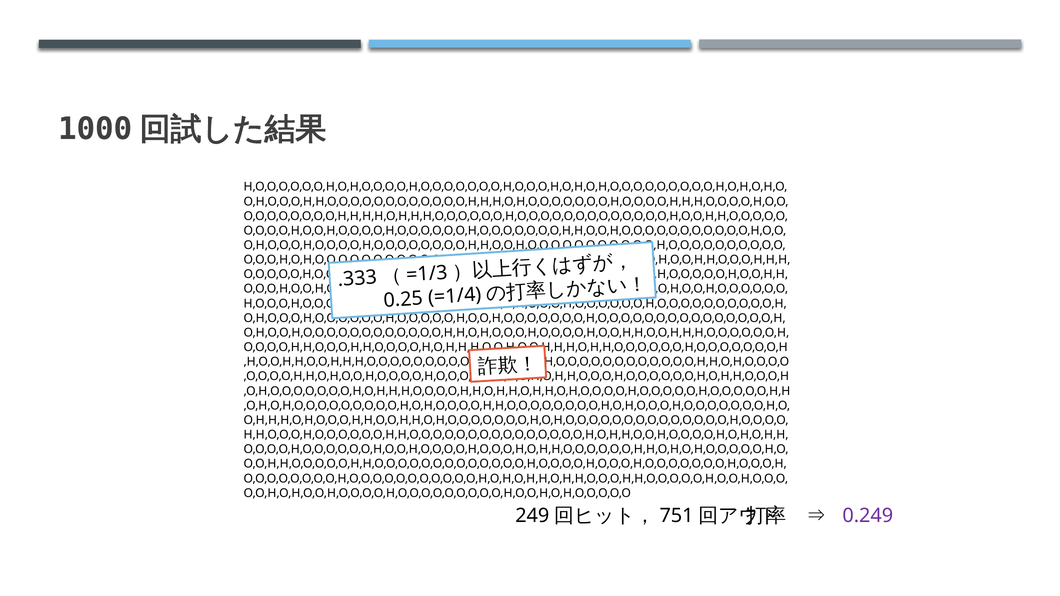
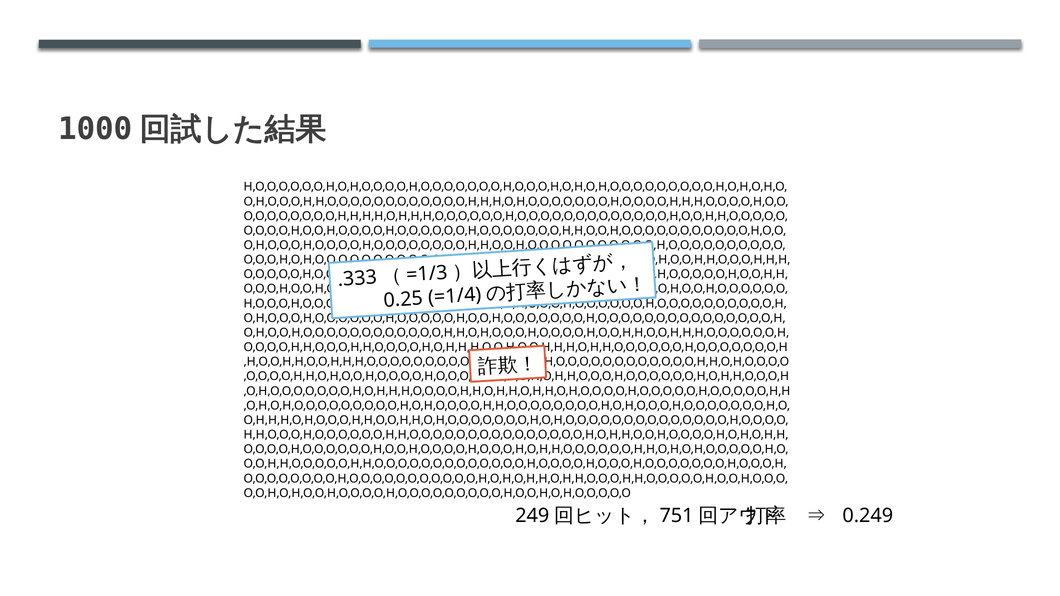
0.249 colour: purple -> black (868, 516)
